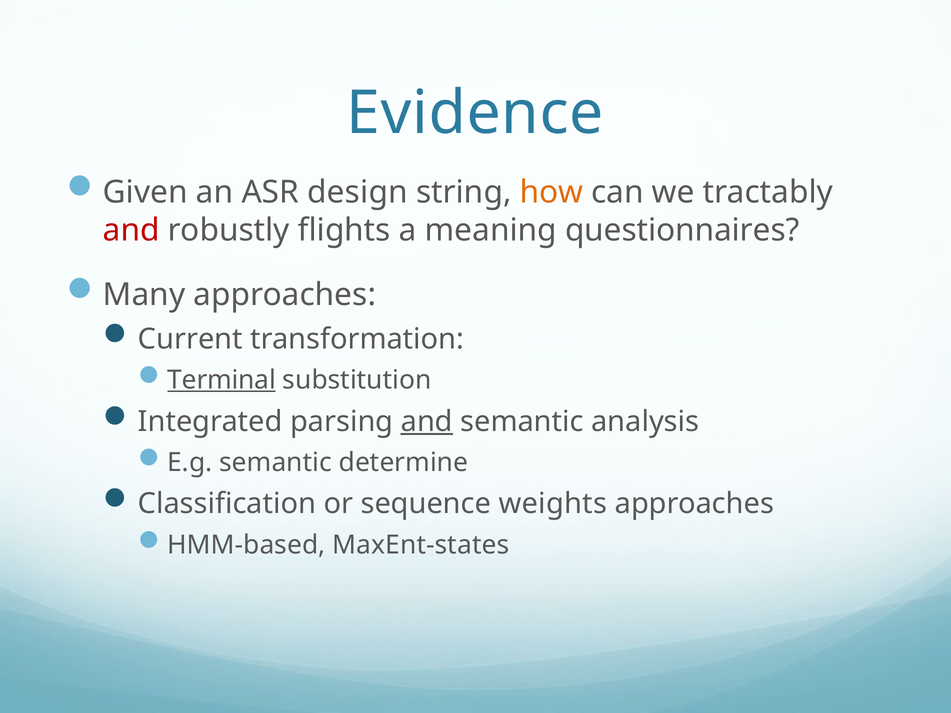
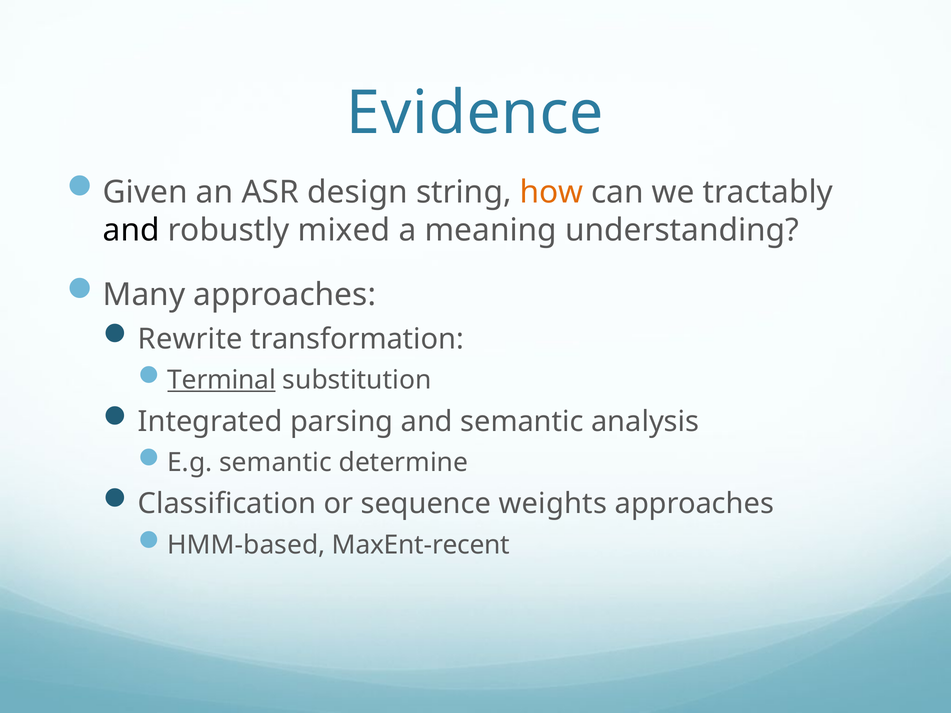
and colour: red -> black (131, 230)
flights: flights -> mixed (344, 230)
questionnaires: questionnaires -> understanding (682, 230)
Current: Current -> Rewrite (190, 339)
and underline: present -> none (427, 422)
MaxEnt-states: MaxEnt-states -> MaxEnt-recent (421, 545)
